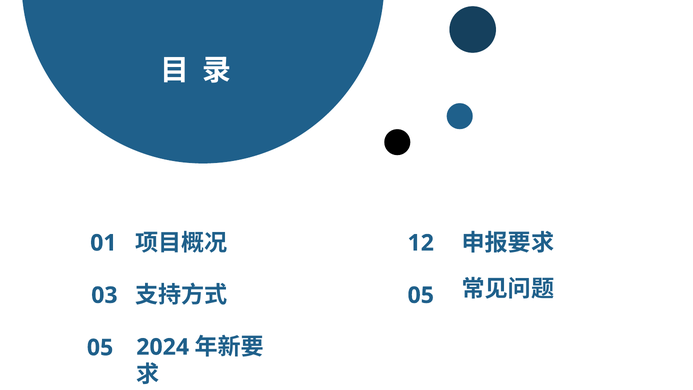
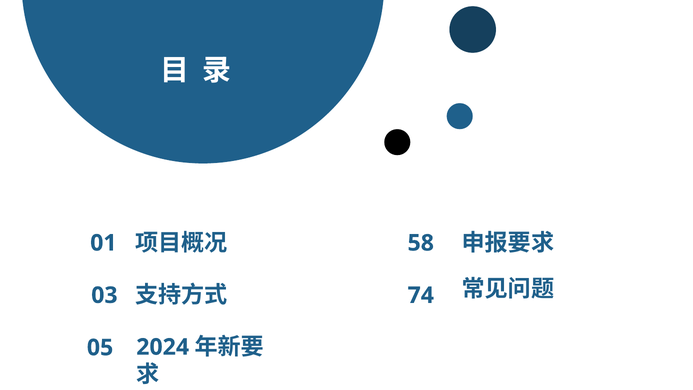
12: 12 -> 58 (421, 243)
03 05: 05 -> 74 (421, 295)
